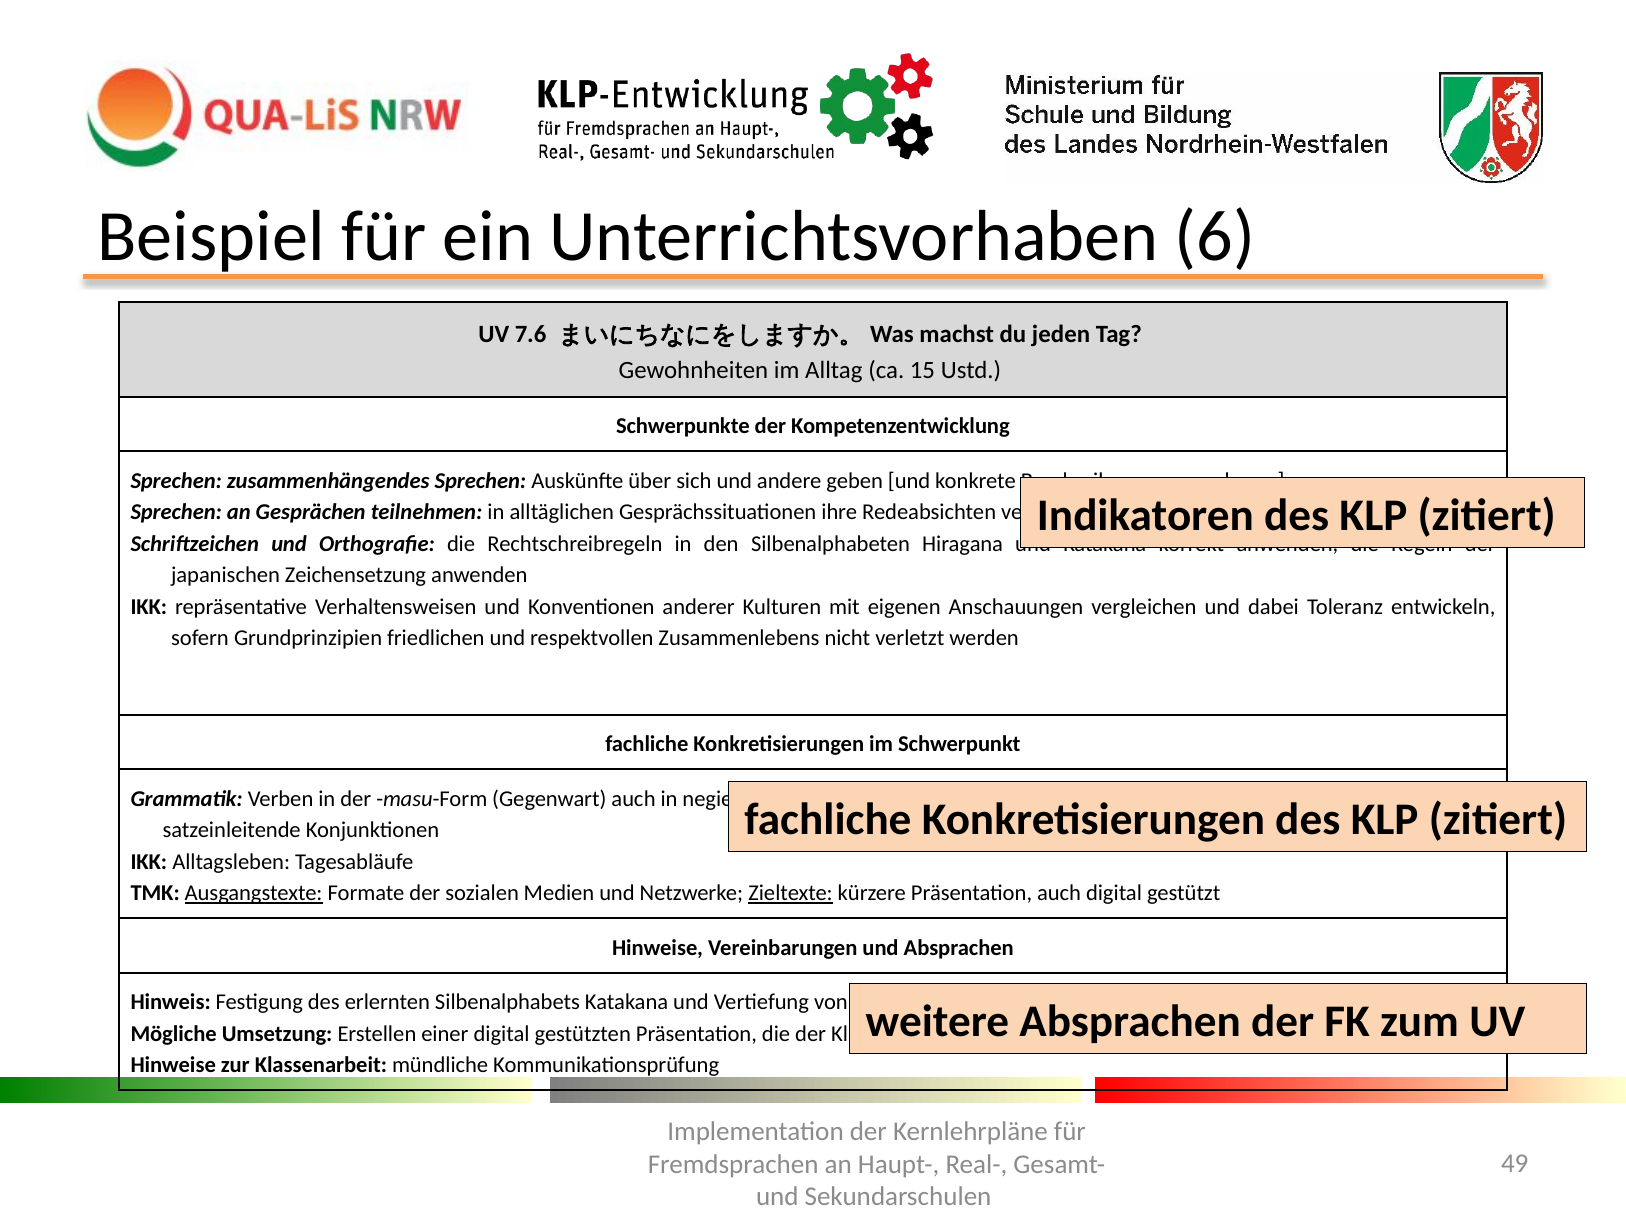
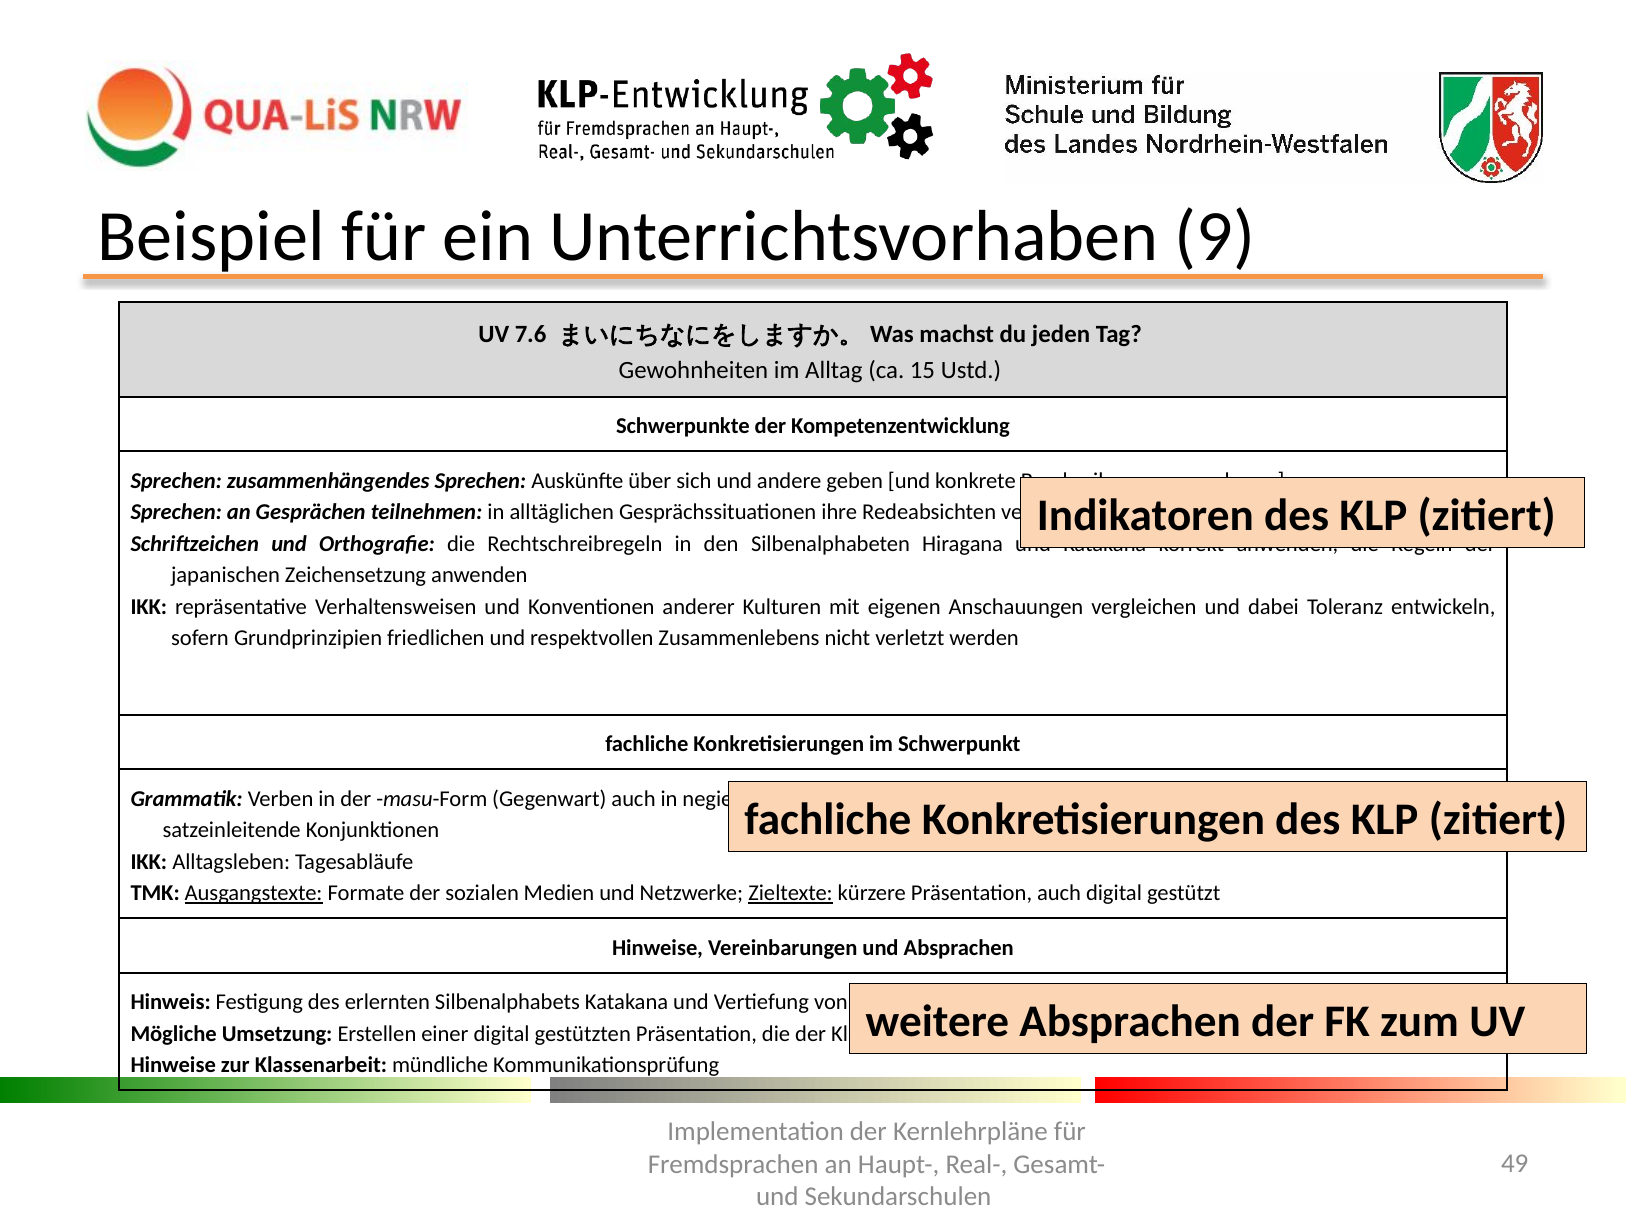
6: 6 -> 9 (1215, 237)
